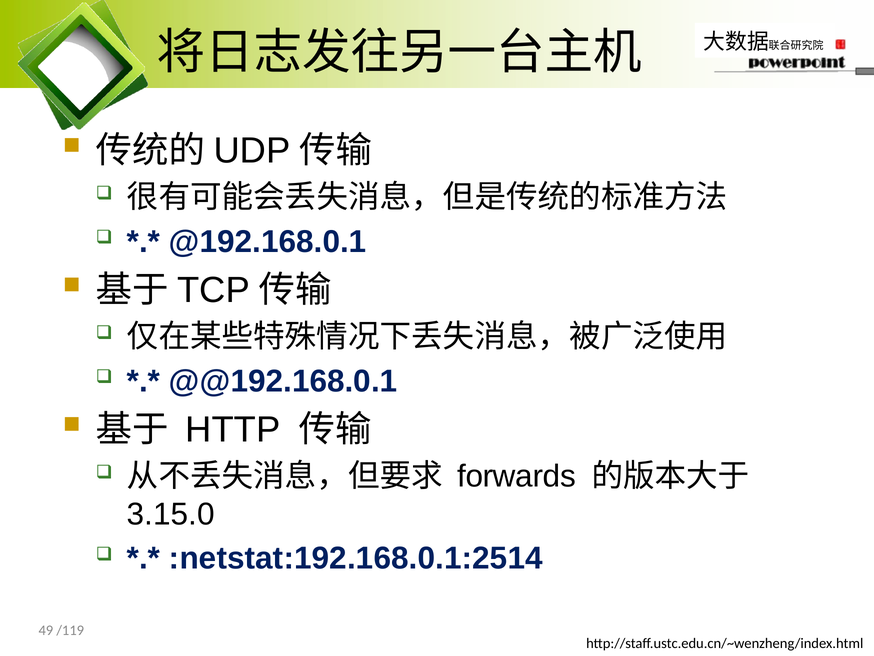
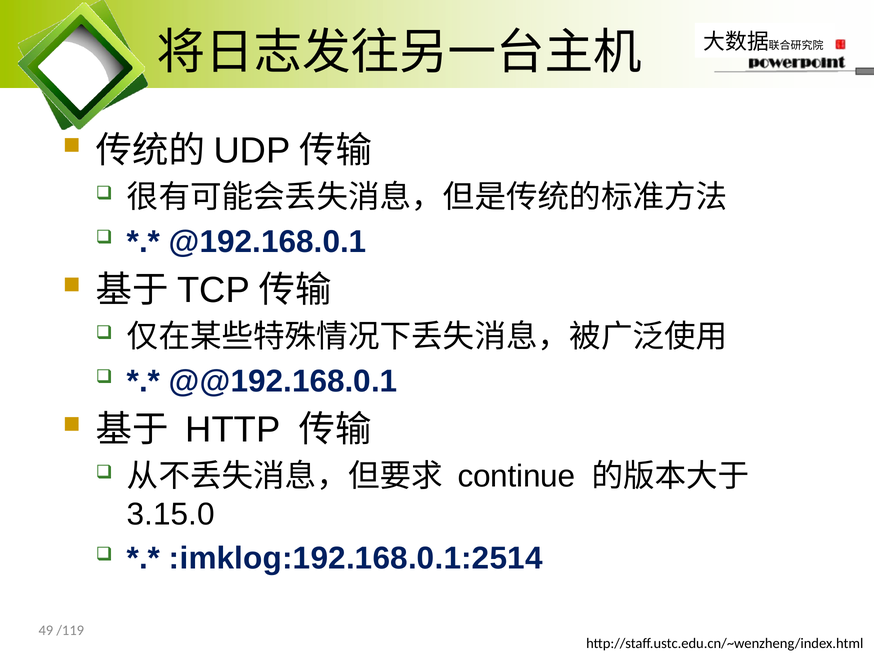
forwards: forwards -> continue (516, 476)
:netstat:192.168.0.1:2514: :netstat:192.168.0.1:2514 -> :imklog:192.168.0.1:2514 (356, 558)
